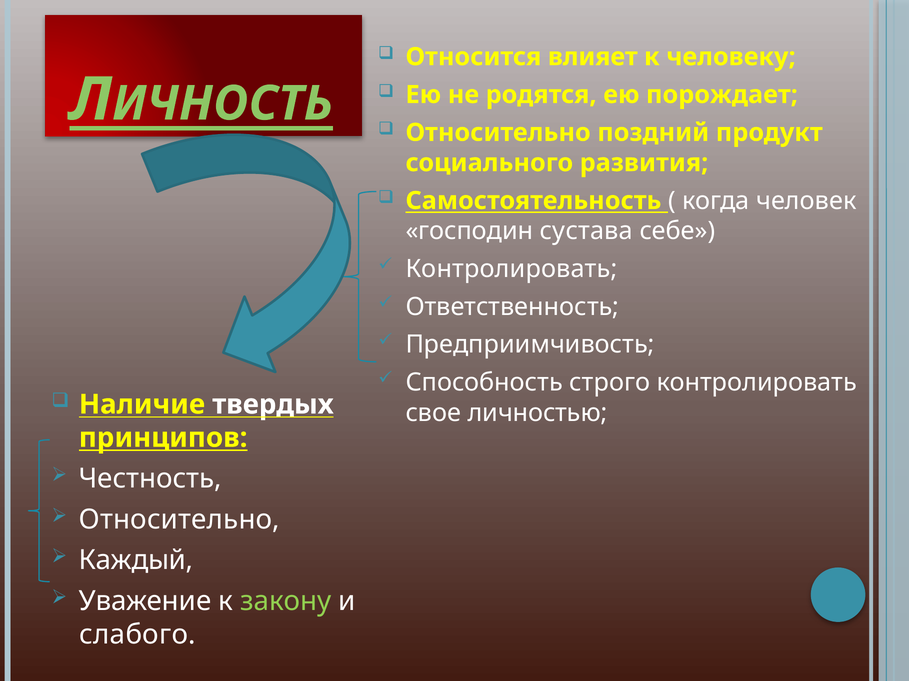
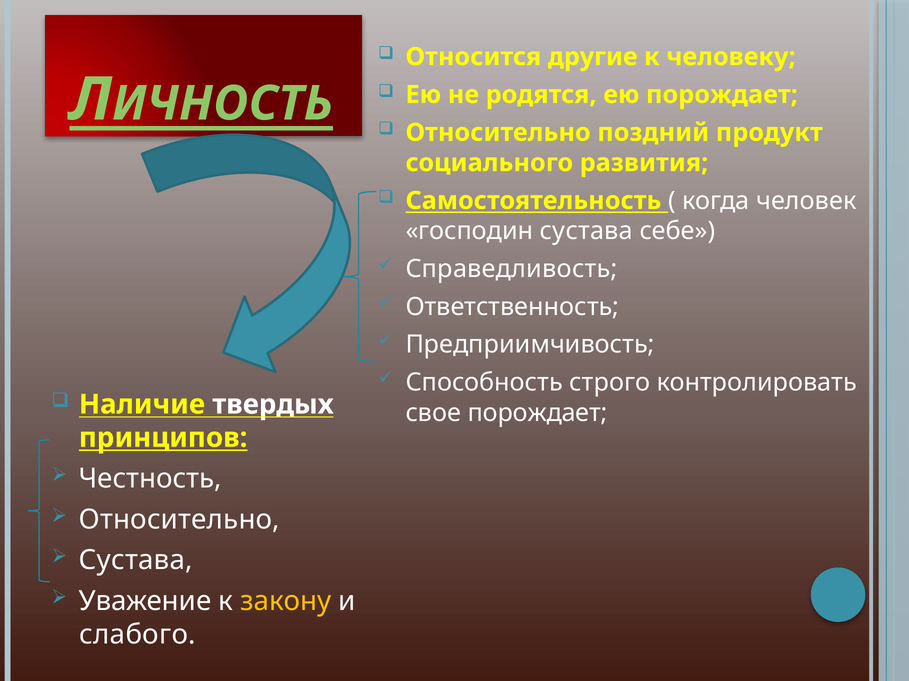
влияет: влияет -> другие (593, 57)
Контролировать: Контролировать -> Справедливость (511, 269)
свое личностью: личностью -> порождает (538, 413)
Каждый: Каждый -> Сустава (136, 561)
закону colour: light green -> yellow (286, 602)
